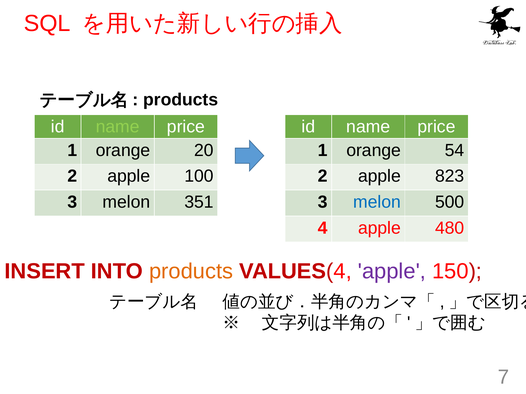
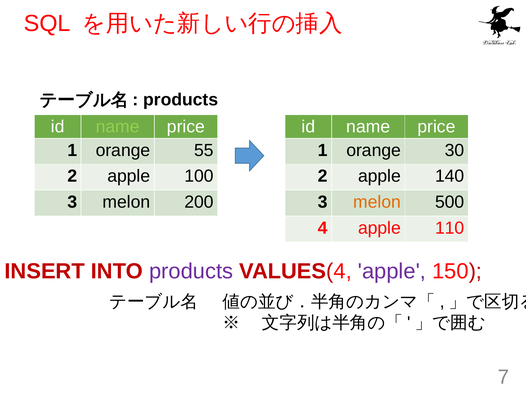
20: 20 -> 55 (204, 150)
54: 54 -> 30 (455, 150)
823: 823 -> 140 (450, 176)
351: 351 -> 200 (199, 202)
melon colour: blue -> orange (377, 202)
480: 480 -> 110 (450, 228)
products colour: orange -> purple (191, 272)
